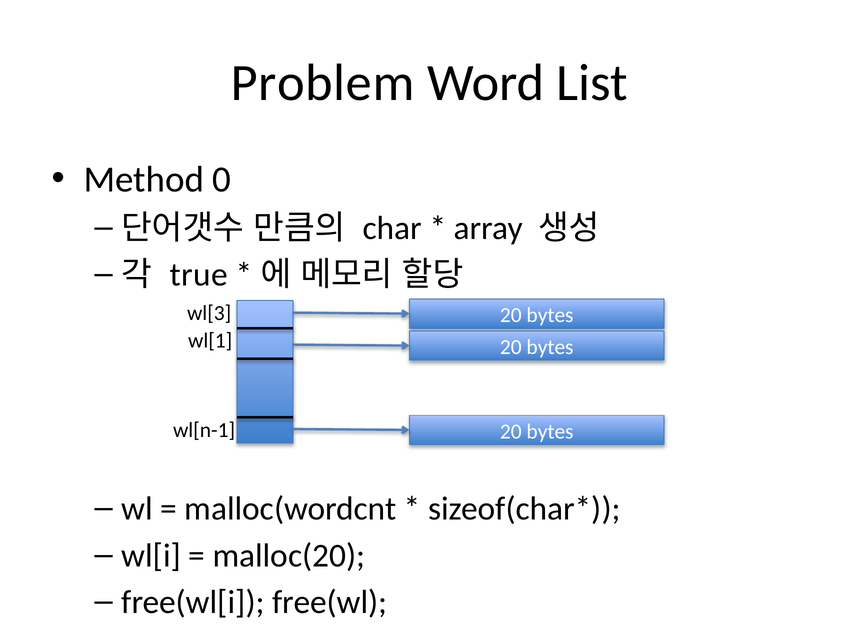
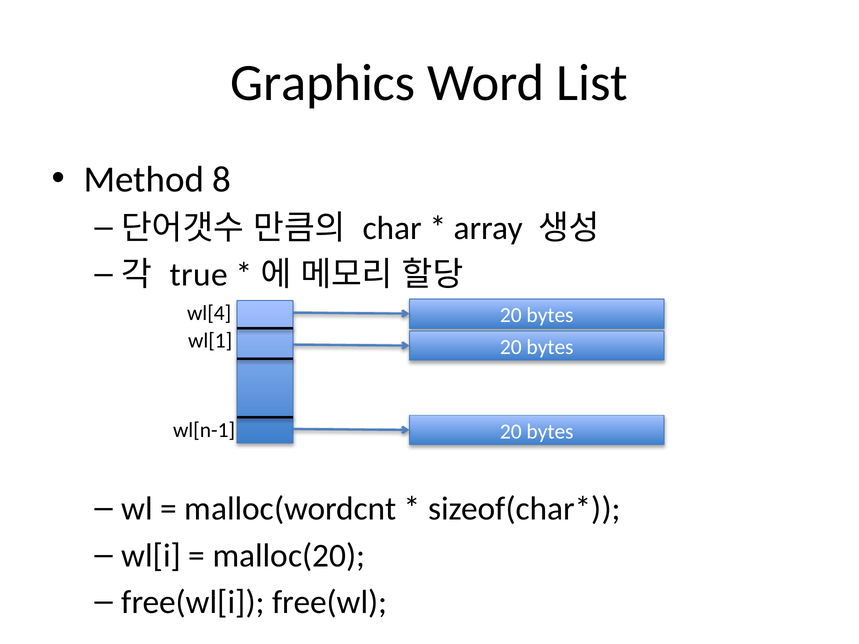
Problem: Problem -> Graphics (323, 83)
0: 0 -> 8 (222, 179)
wl[3: wl[3 -> wl[4 (209, 313)
